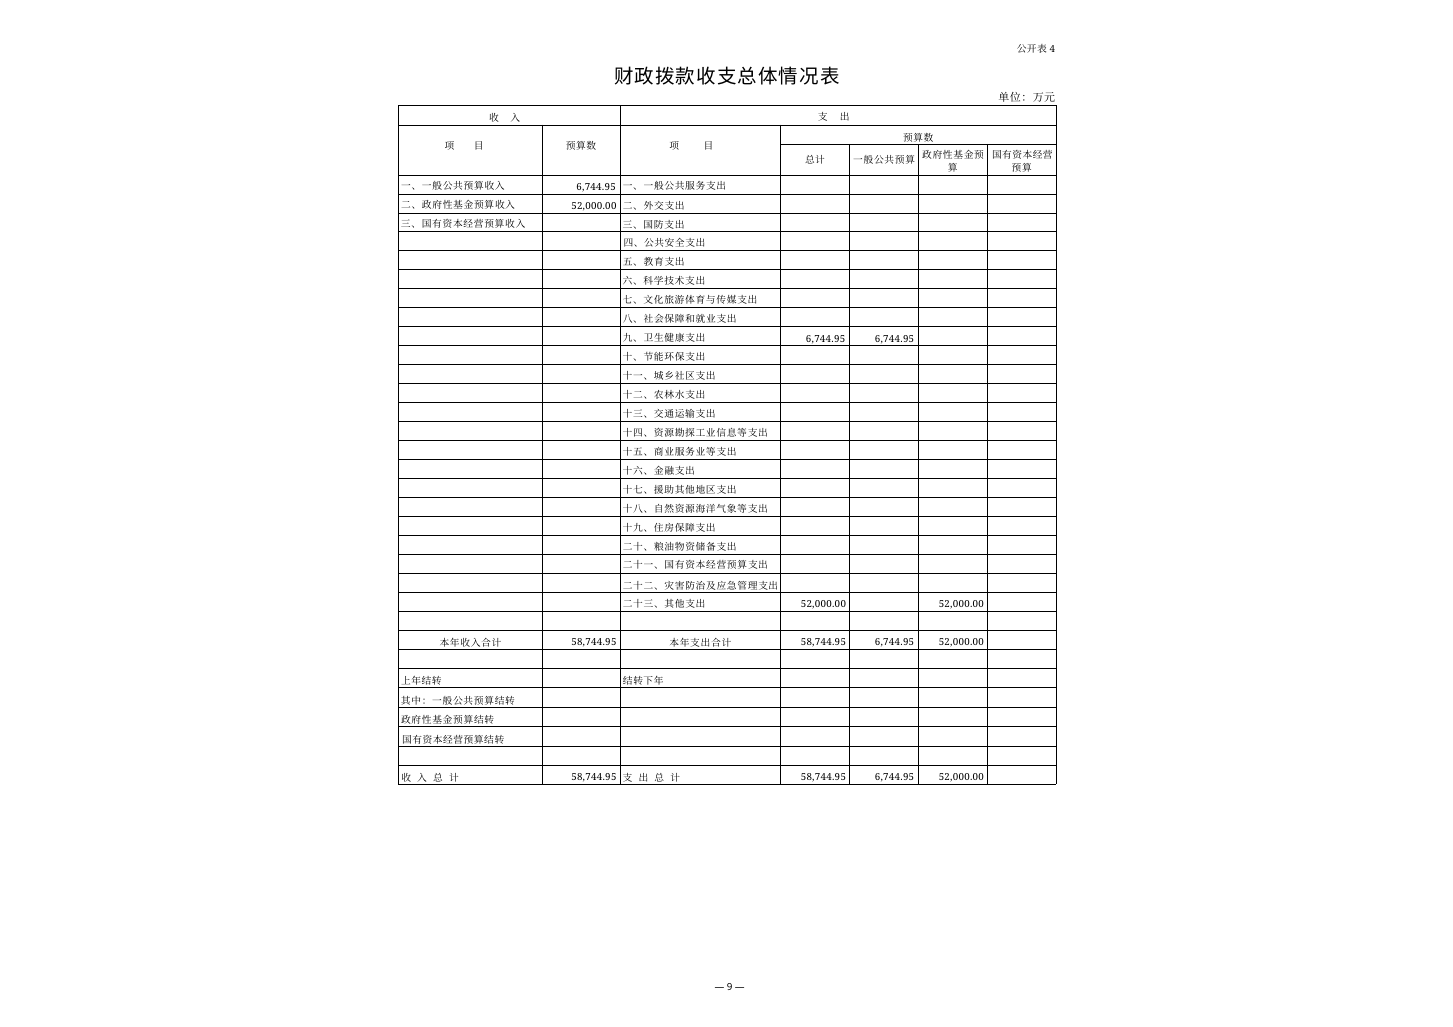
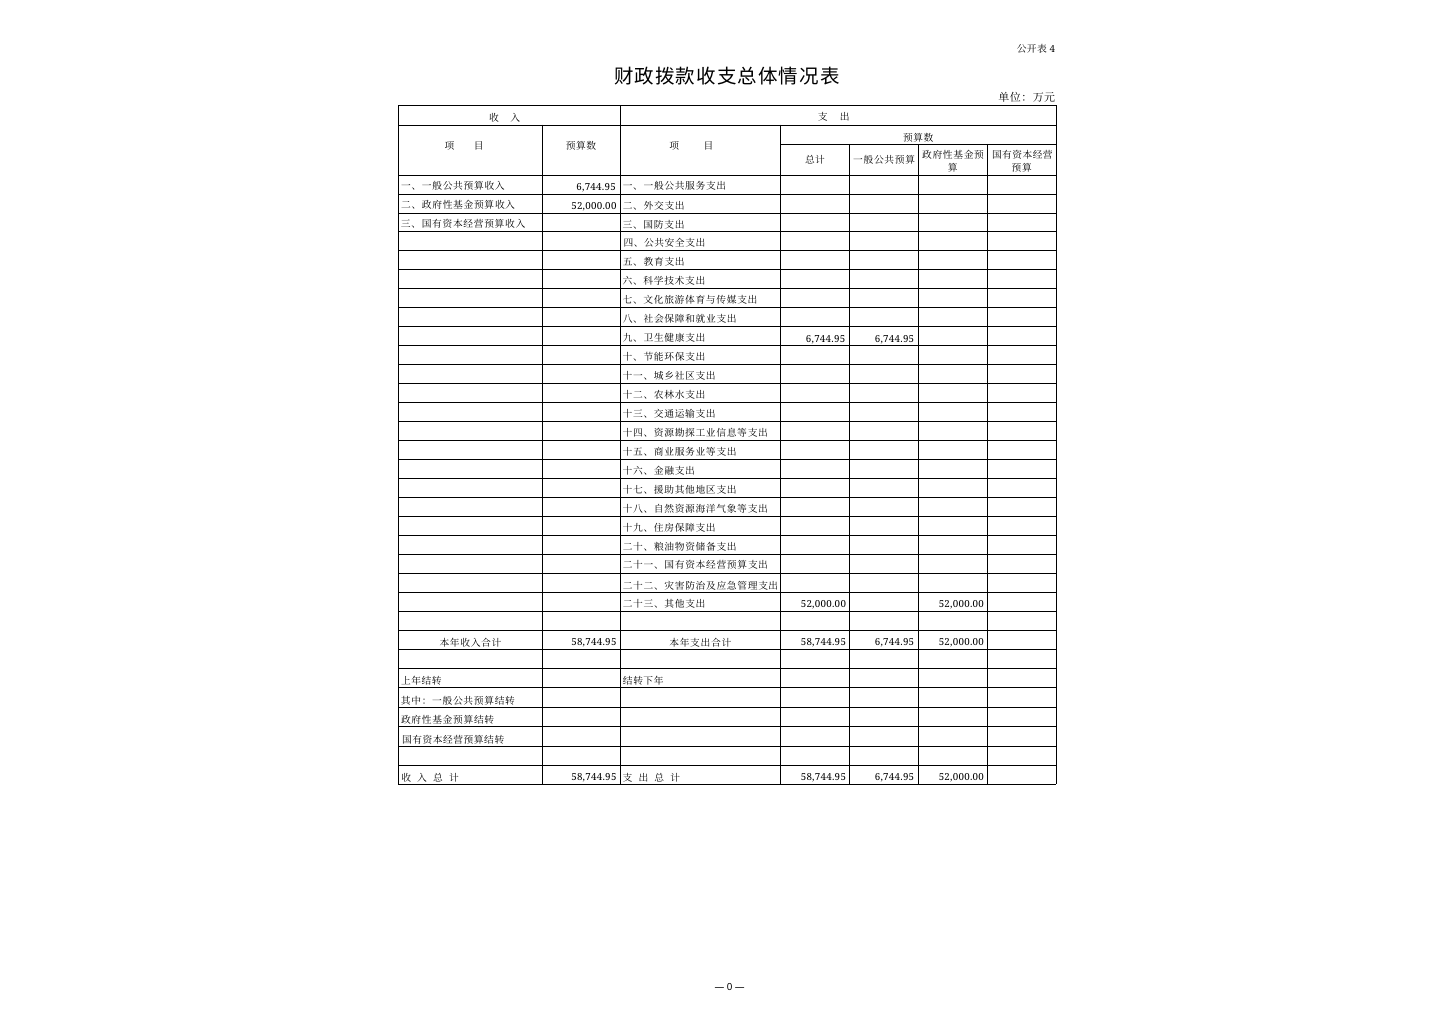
9: 9 -> 0 (730, 988)
